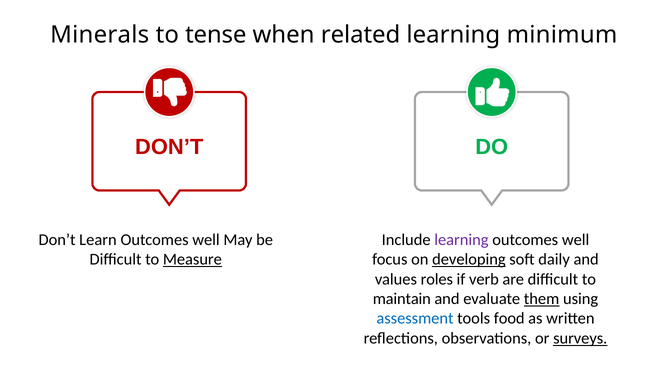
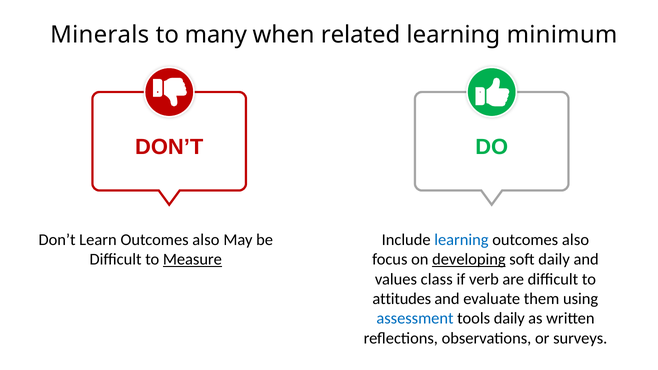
tense: tense -> many (216, 35)
well: well -> also (206, 240)
learning colour: purple -> blue (461, 240)
well: well -> also (576, 240)
roles: roles -> class (437, 279)
maintain: maintain -> attitudes (402, 299)
them underline: present -> none (542, 299)
tools food: food -> daily (509, 319)
surveys underline: present -> none (580, 338)
